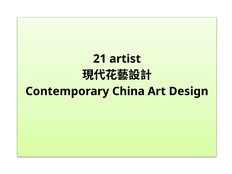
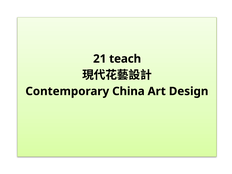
artist: artist -> teach (125, 59)
